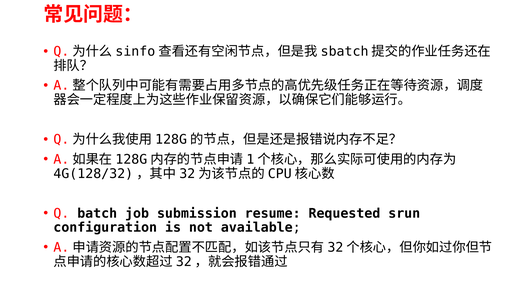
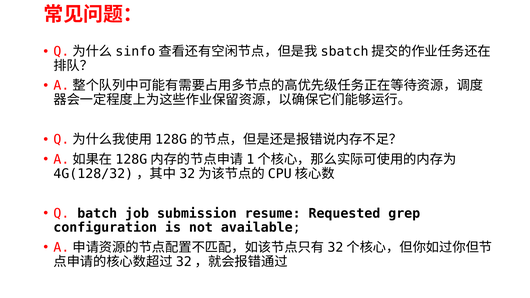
srun: srun -> grep (404, 213)
